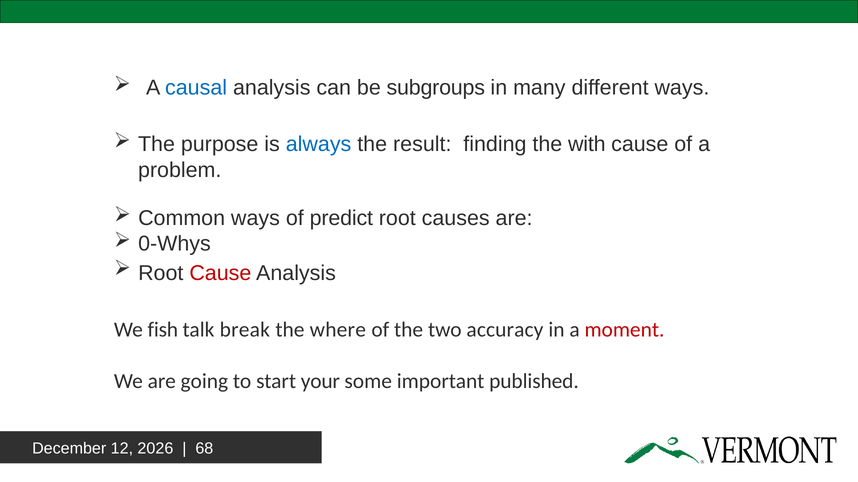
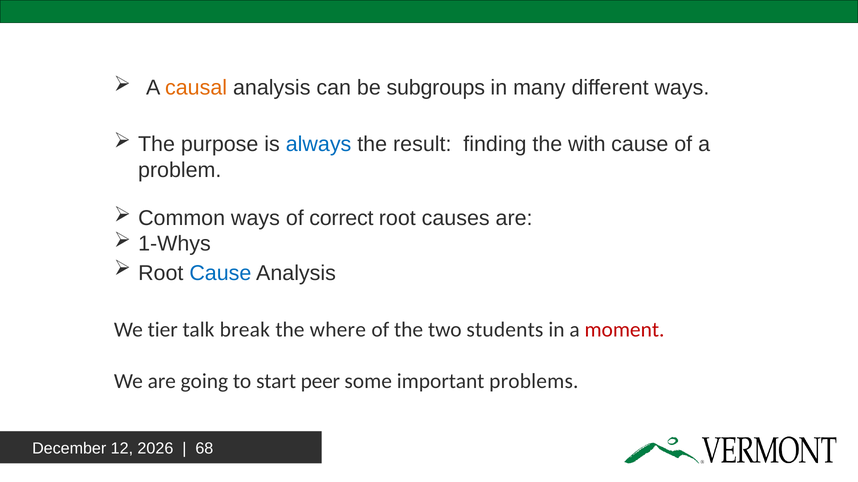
causal colour: blue -> orange (196, 88)
predict: predict -> correct (341, 218)
0-Whys: 0-Whys -> 1-Whys (174, 244)
Cause colour: red -> blue (220, 273)
fish: fish -> tier (163, 330)
accuracy: accuracy -> students (505, 330)
your: your -> peer (320, 381)
published: published -> problems (534, 381)
